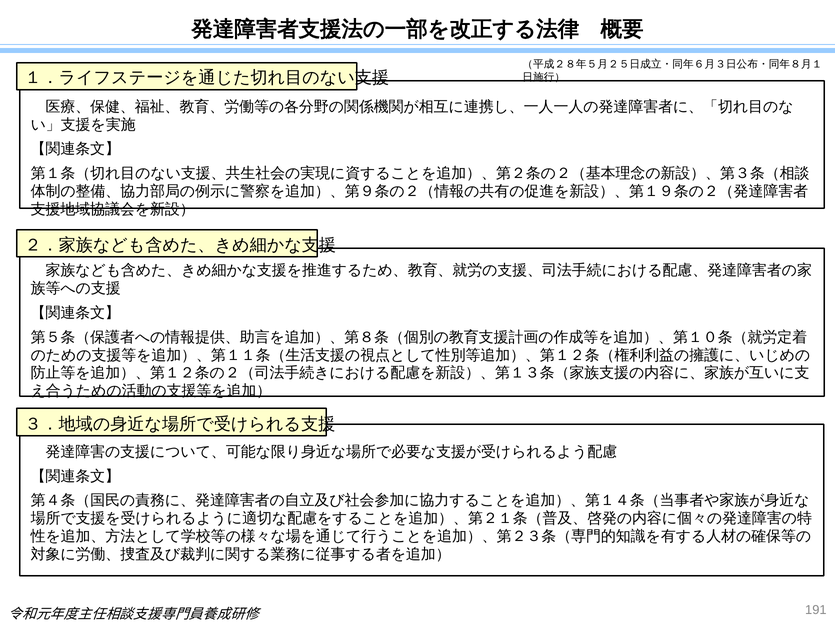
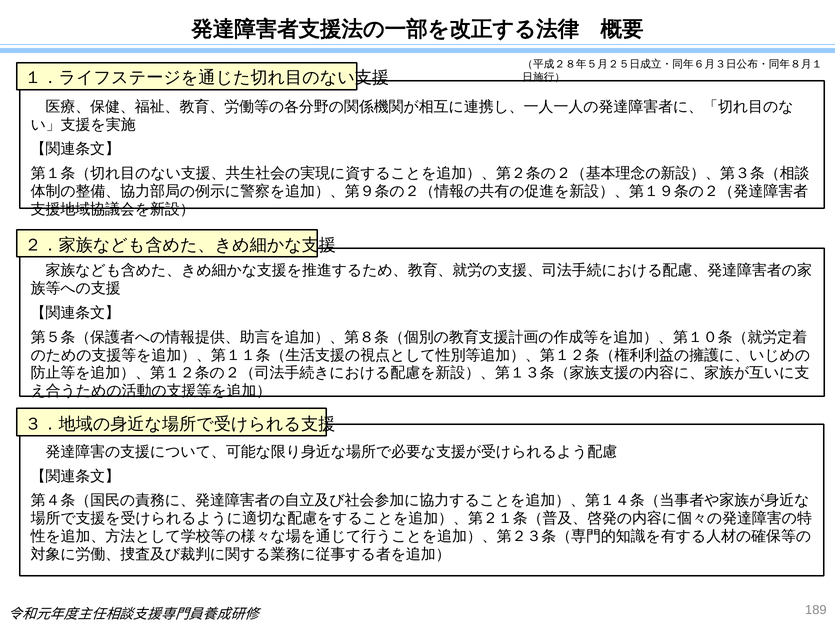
191: 191 -> 189 (816, 610)
